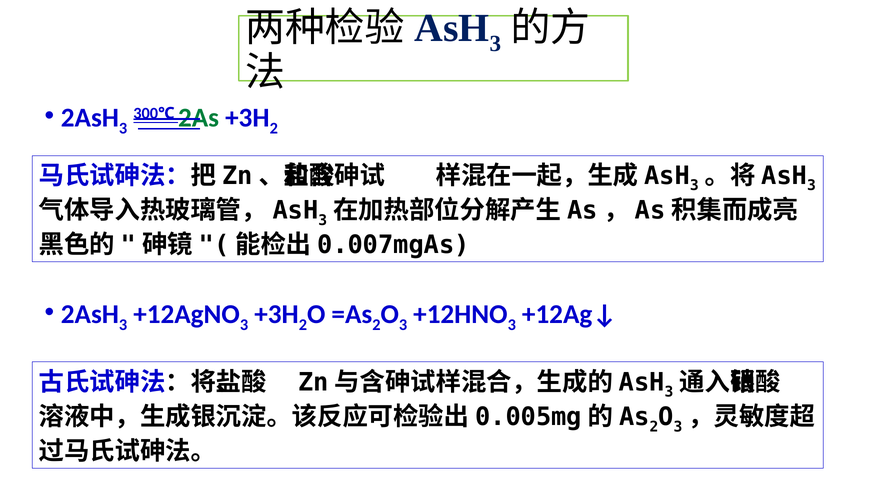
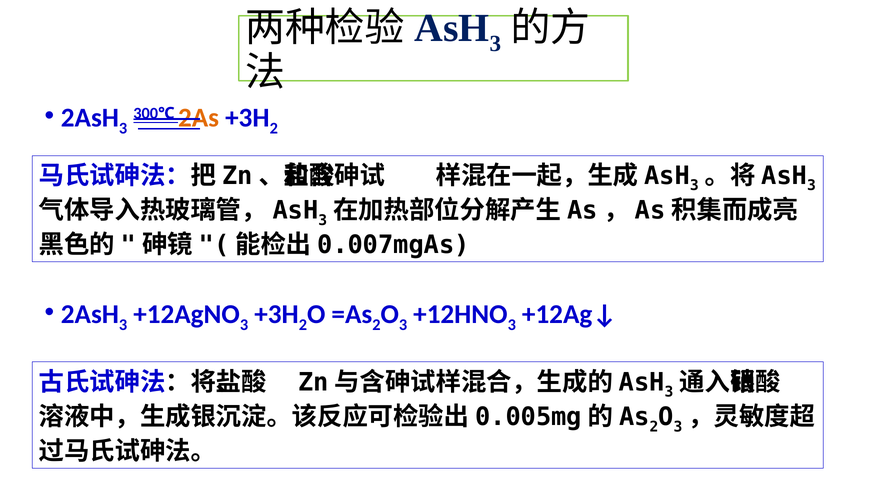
2As colour: green -> orange (199, 118)
